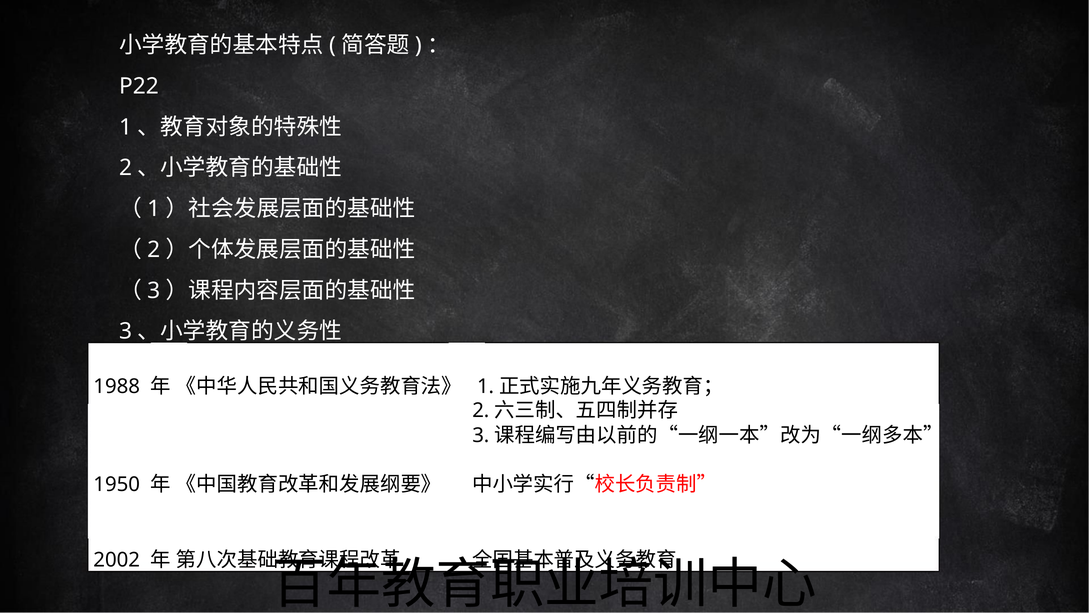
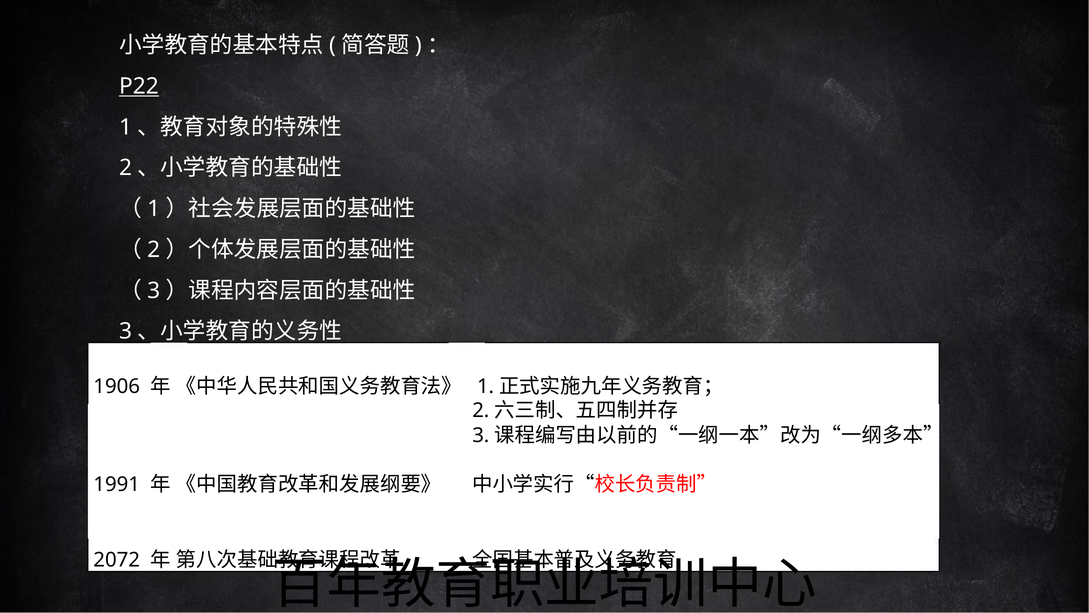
P22 underline: none -> present (139, 86)
1988: 1988 -> 1906 (117, 386)
1950: 1950 -> 1991 (117, 484)
2002: 2002 -> 2072 (117, 559)
